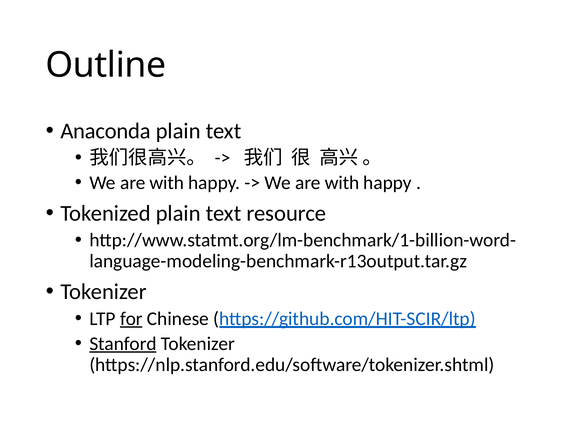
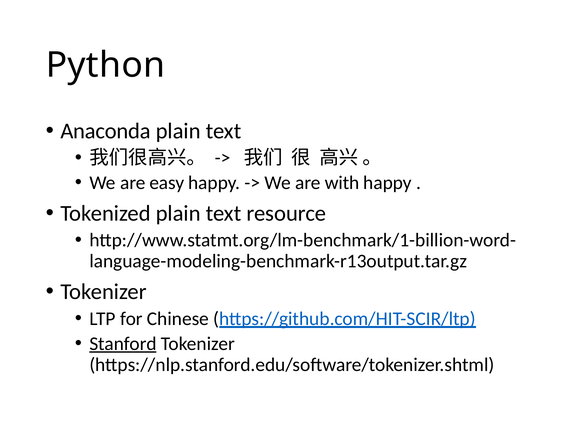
Outline: Outline -> Python (105, 65)
with: with -> easy (167, 183)
for underline: present -> none (131, 319)
